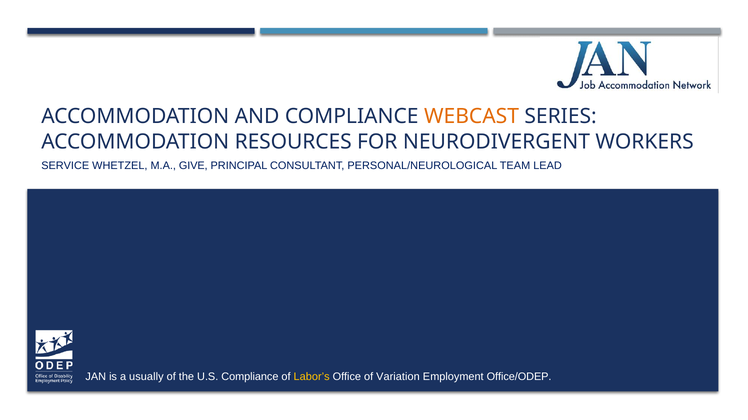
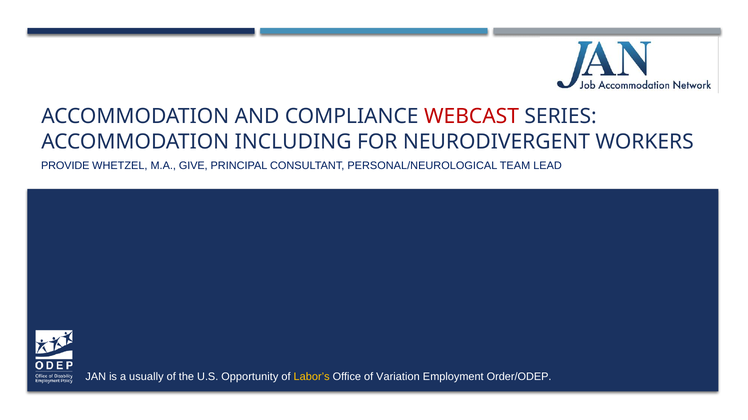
WEBCAST colour: orange -> red (472, 117)
RESOURCES: RESOURCES -> INCLUDING (293, 142)
SERVICE: SERVICE -> PROVIDE (65, 166)
U.S Compliance: Compliance -> Opportunity (250, 377)
Office/ODEP: Office/ODEP -> Order/ODEP (519, 377)
